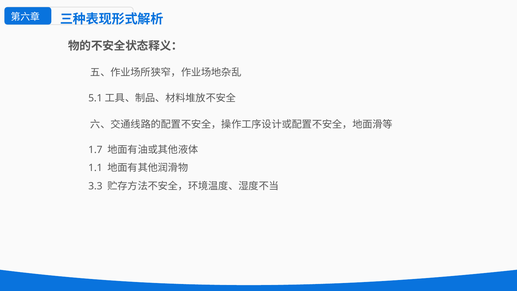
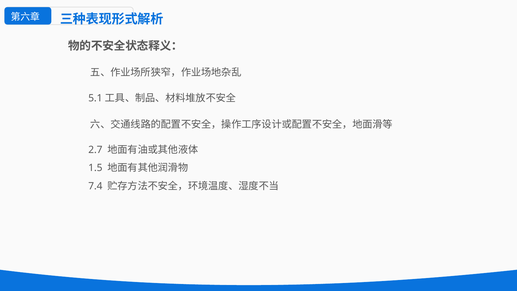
1.7: 1.7 -> 2.7 (95, 150)
1.1: 1.1 -> 1.5 (95, 168)
3.3: 3.3 -> 7.4 (95, 186)
